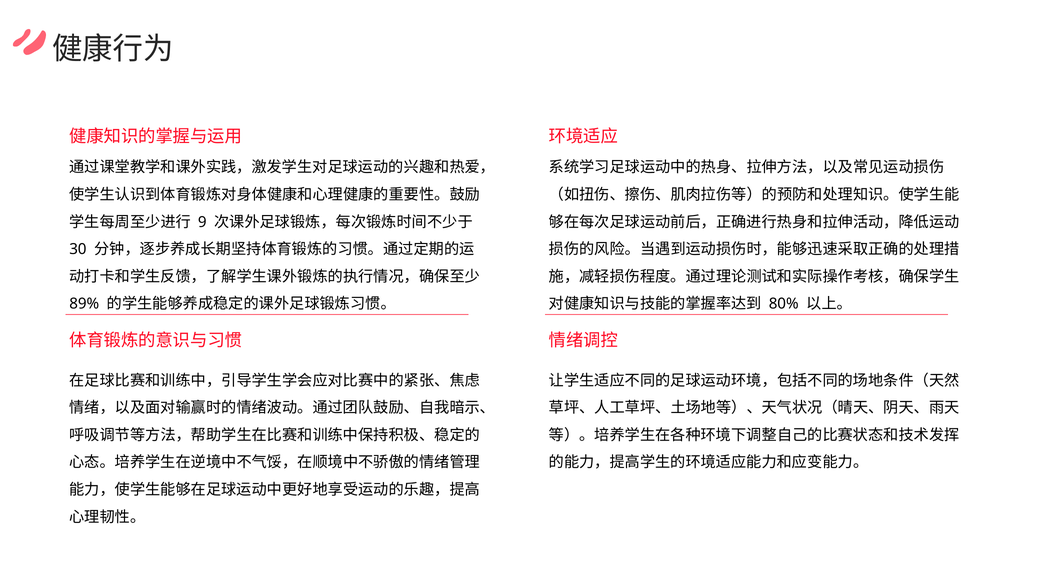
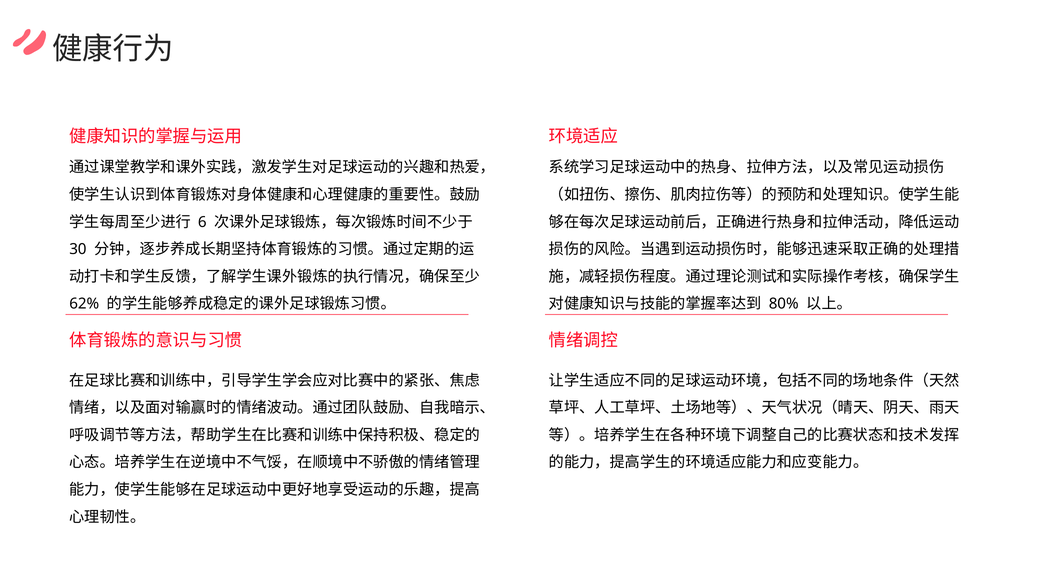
9: 9 -> 6 (202, 222)
89%: 89% -> 62% (84, 304)
